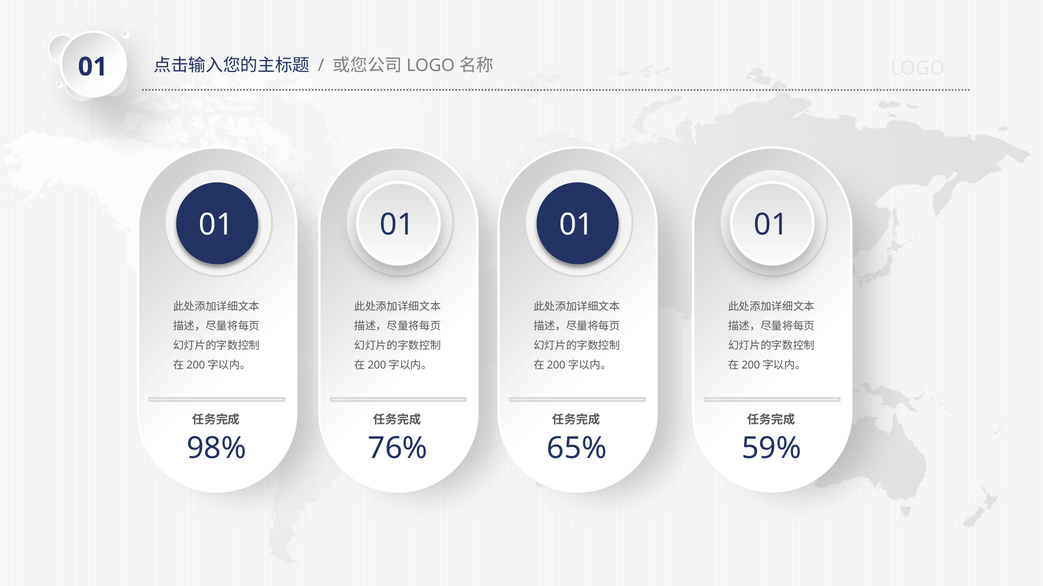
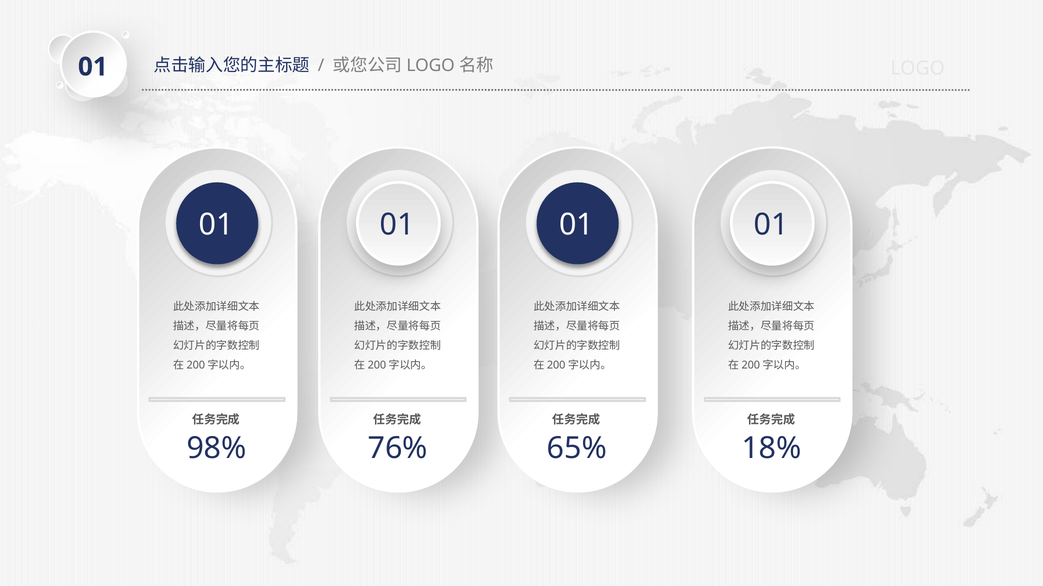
59%: 59% -> 18% (772, 449)
